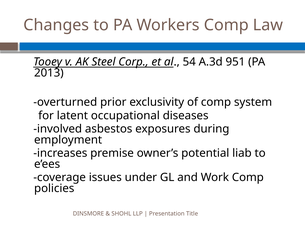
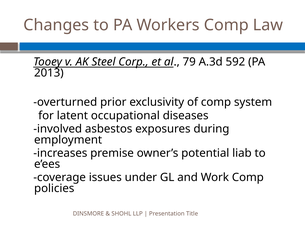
54: 54 -> 79 (189, 62)
951: 951 -> 592 (235, 62)
